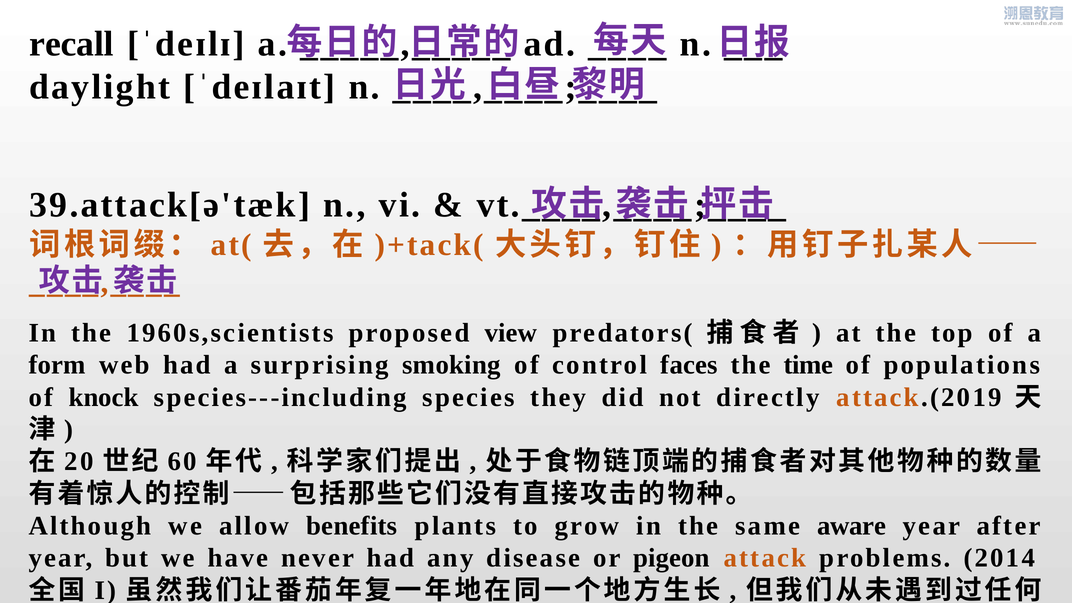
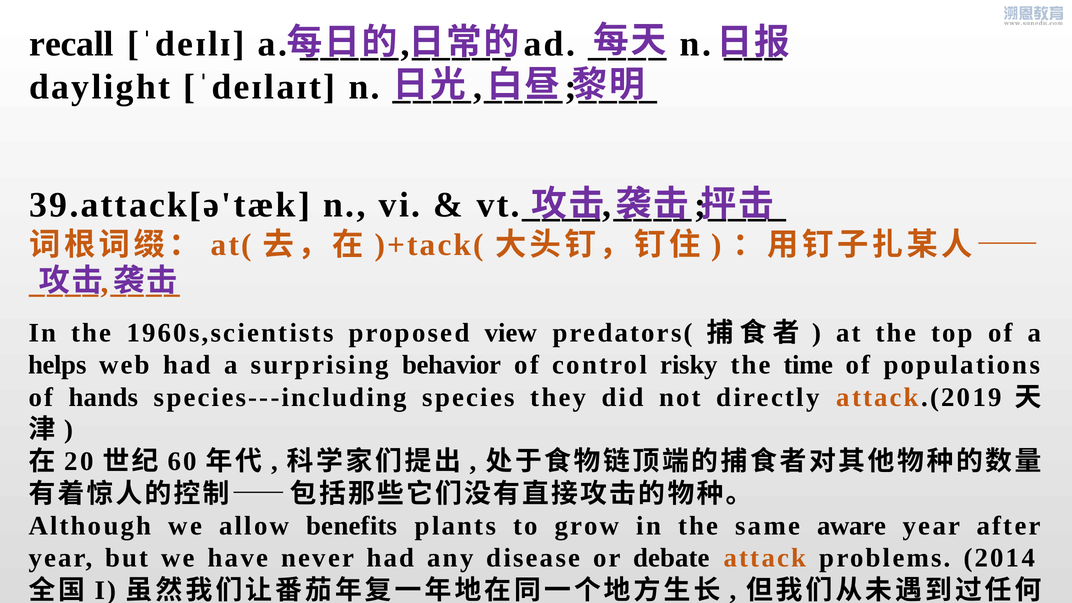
form: form -> helps (57, 365)
smoking: smoking -> behavior (452, 365)
faces: faces -> risky (689, 365)
knock: knock -> hands (104, 397)
pigeon: pigeon -> debate (671, 558)
